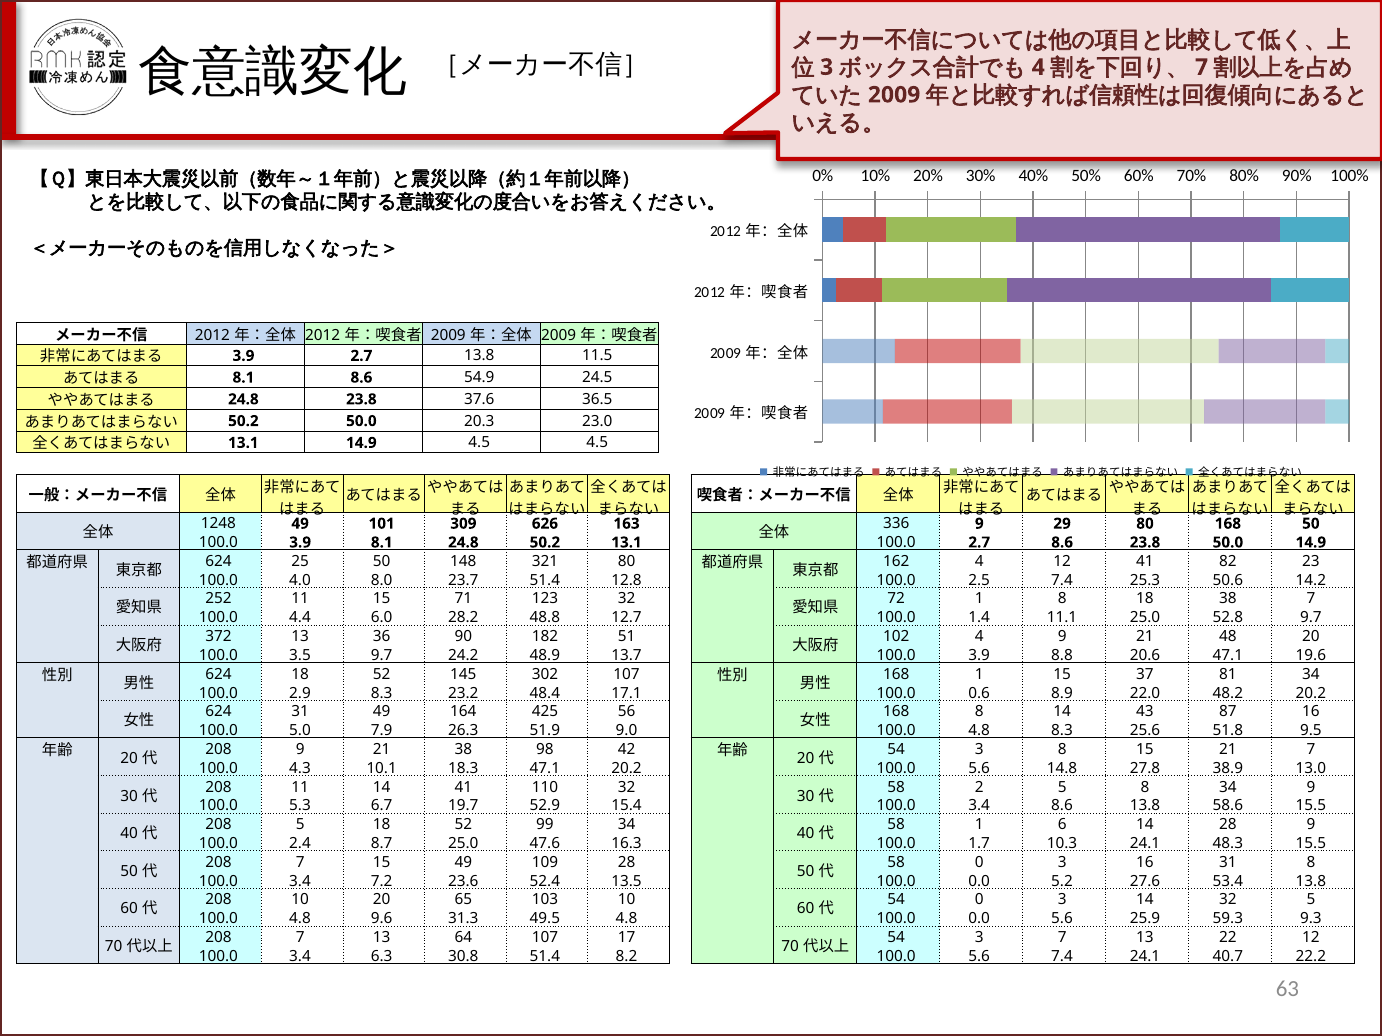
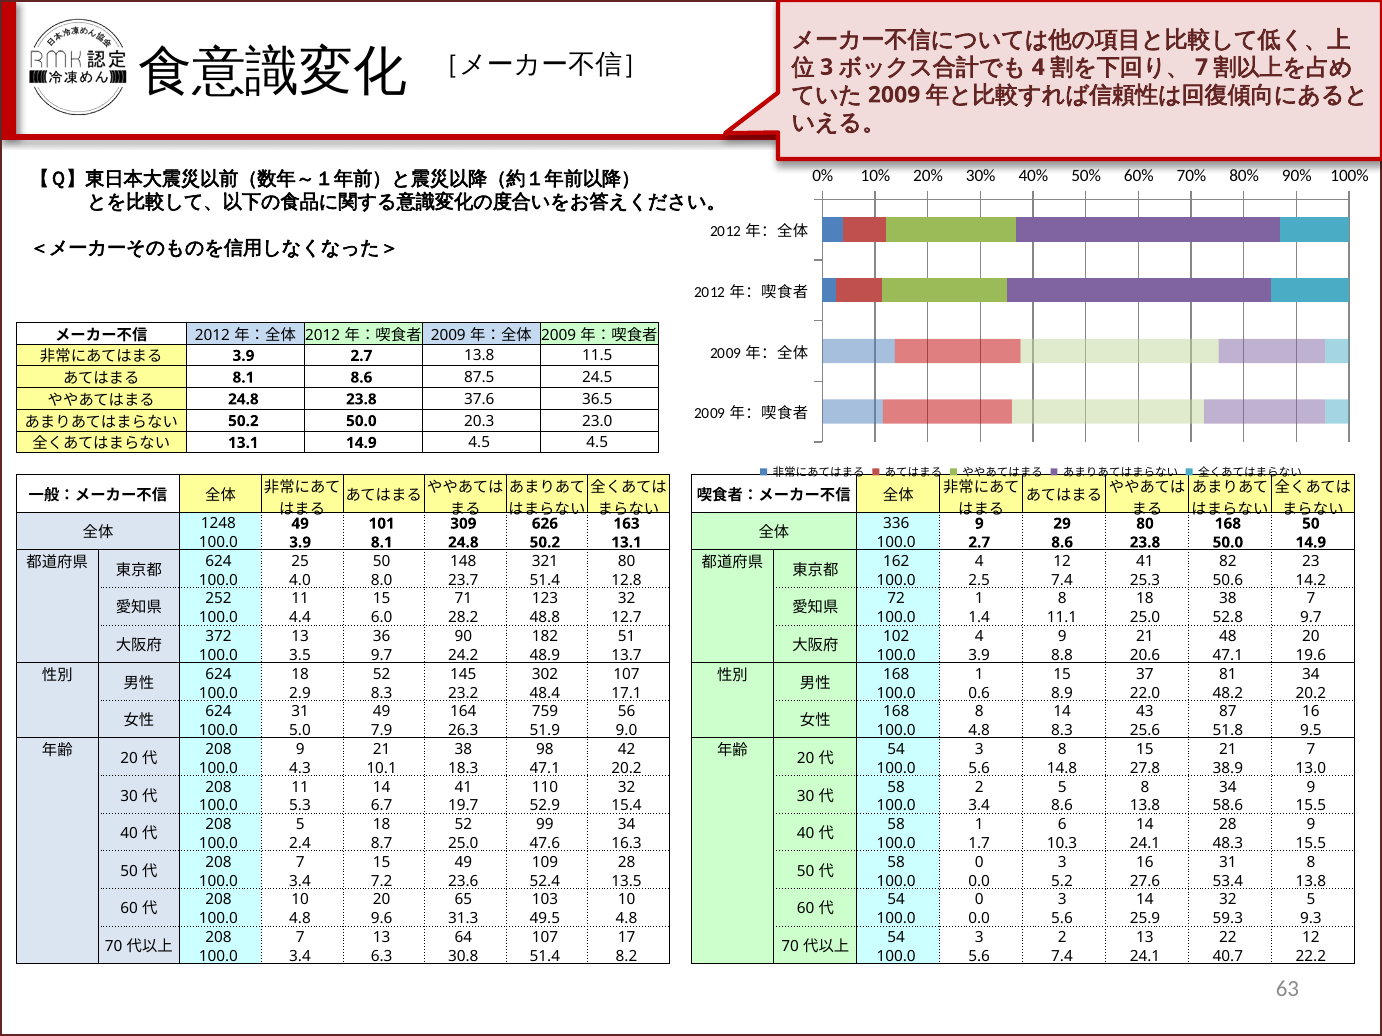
54.9: 54.9 -> 87.5 (479, 378)
425: 425 -> 759 (545, 712)
3 7: 7 -> 2 (1062, 938)
